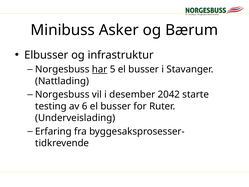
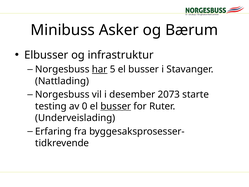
2042: 2042 -> 2073 (169, 94)
6: 6 -> 0 (85, 106)
busser underline: none -> present (116, 106)
